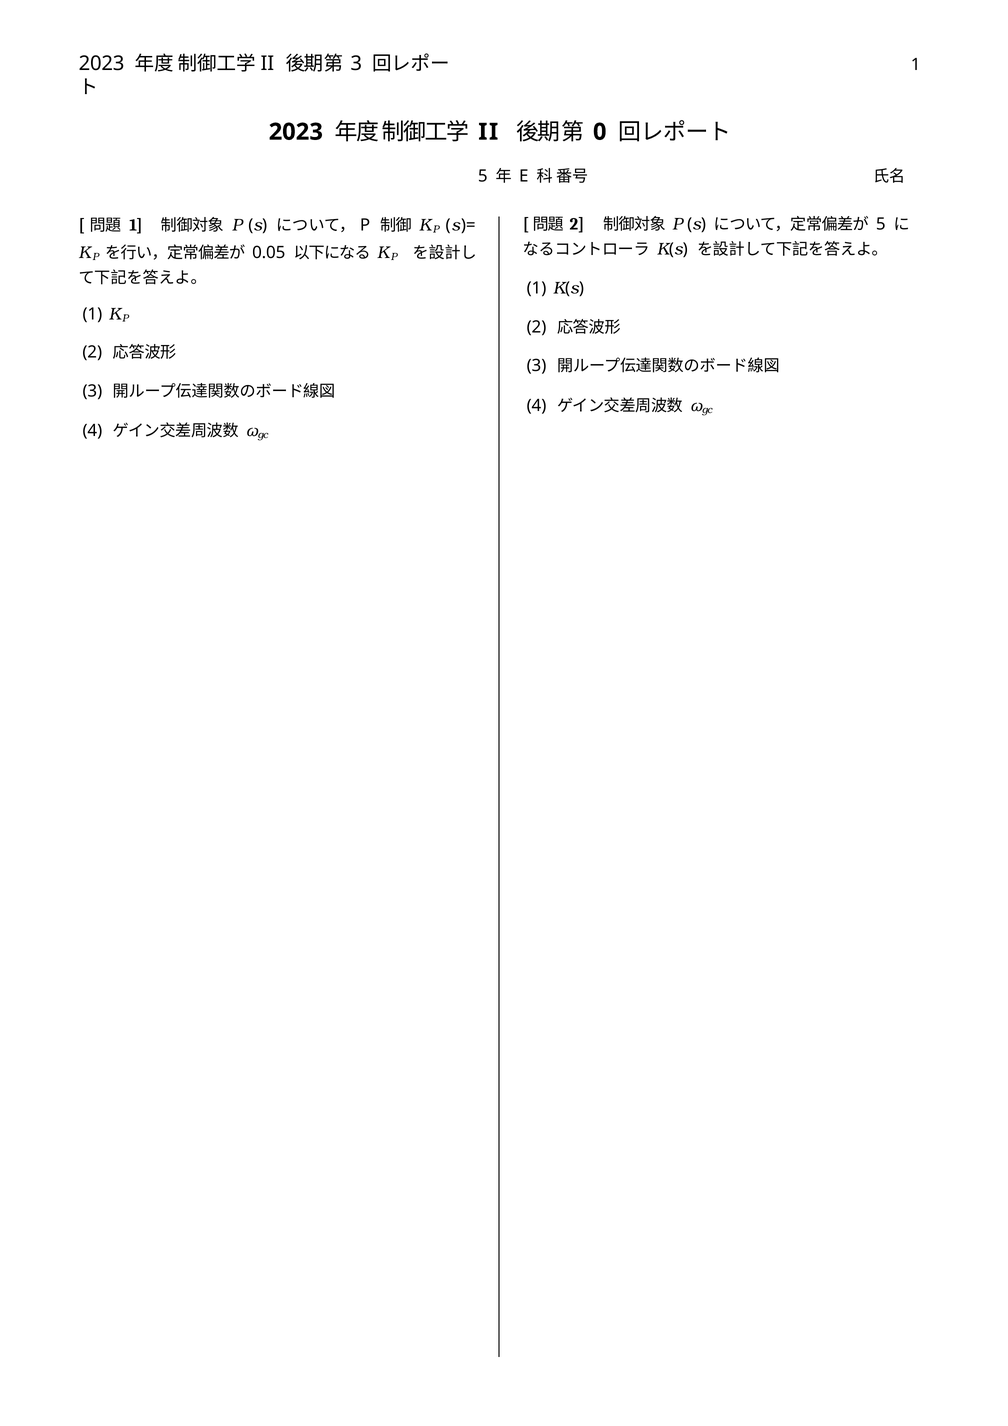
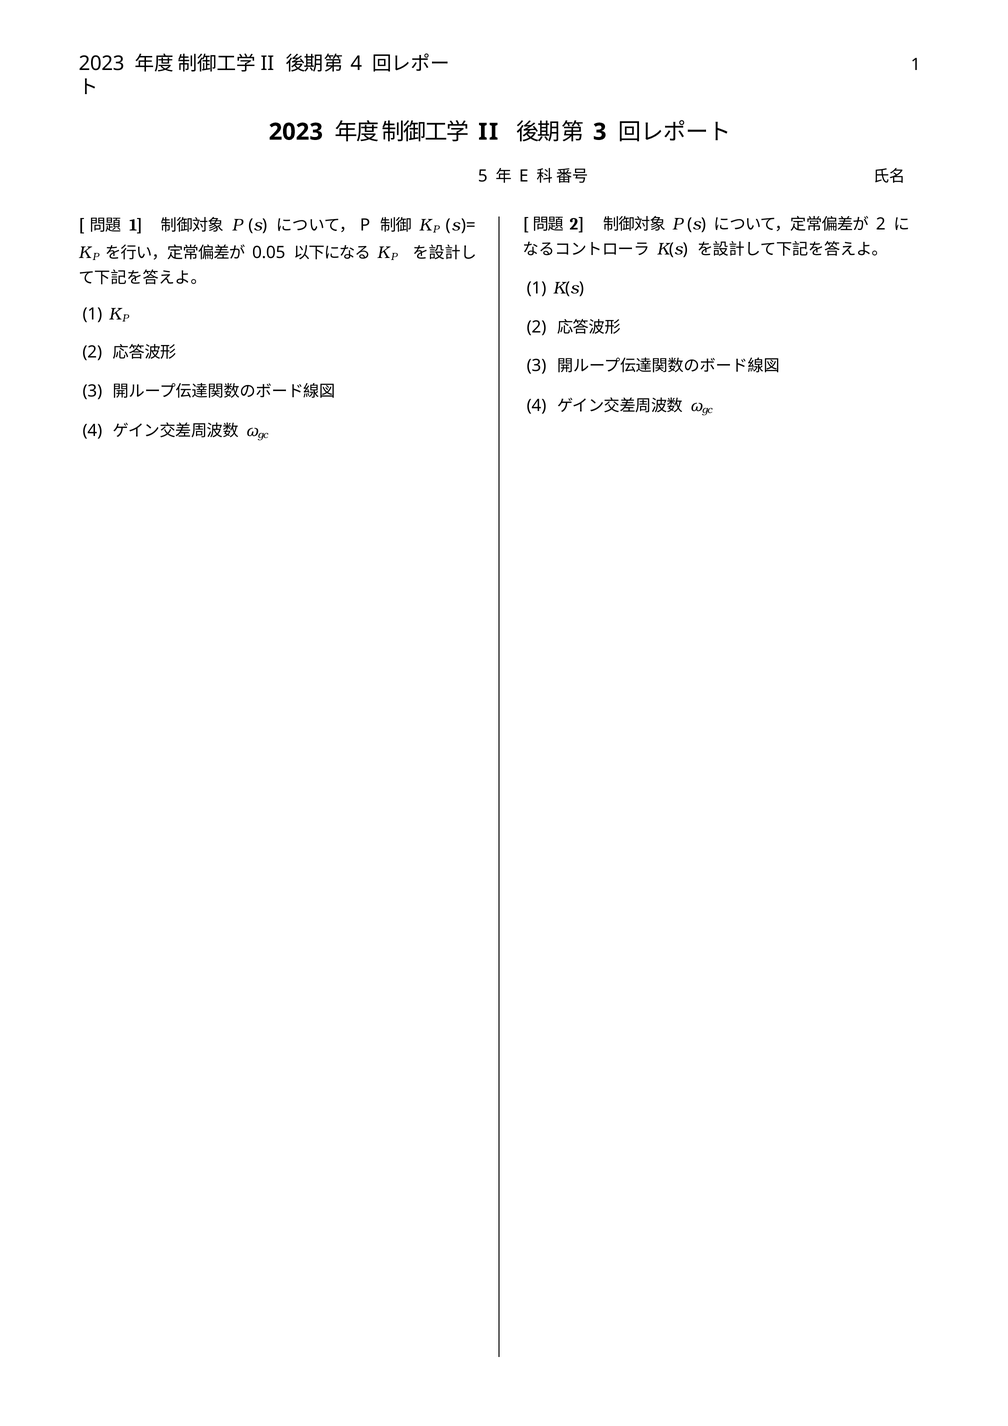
3: 3 -> 4 (356, 64)
0: 0 -> 3 (600, 132)
5: 5 -> 2 (881, 224)
